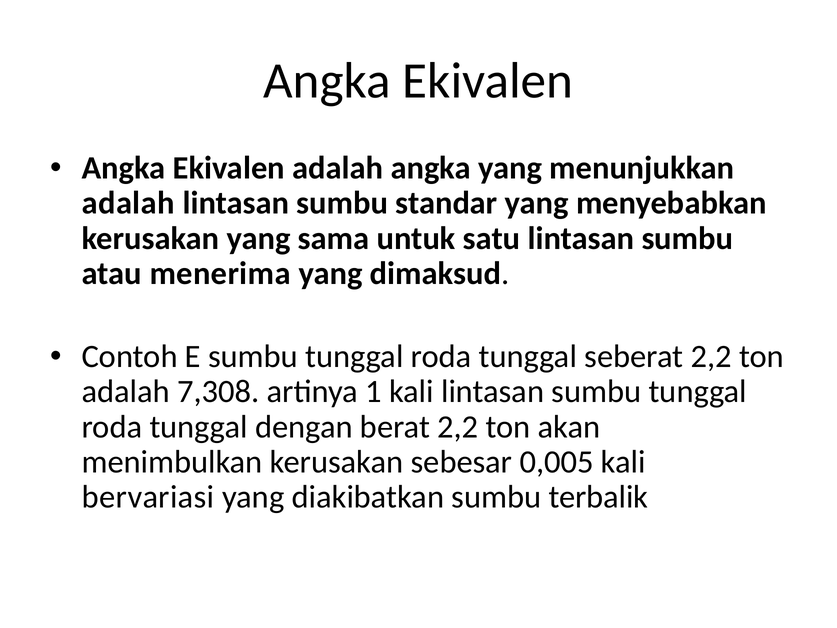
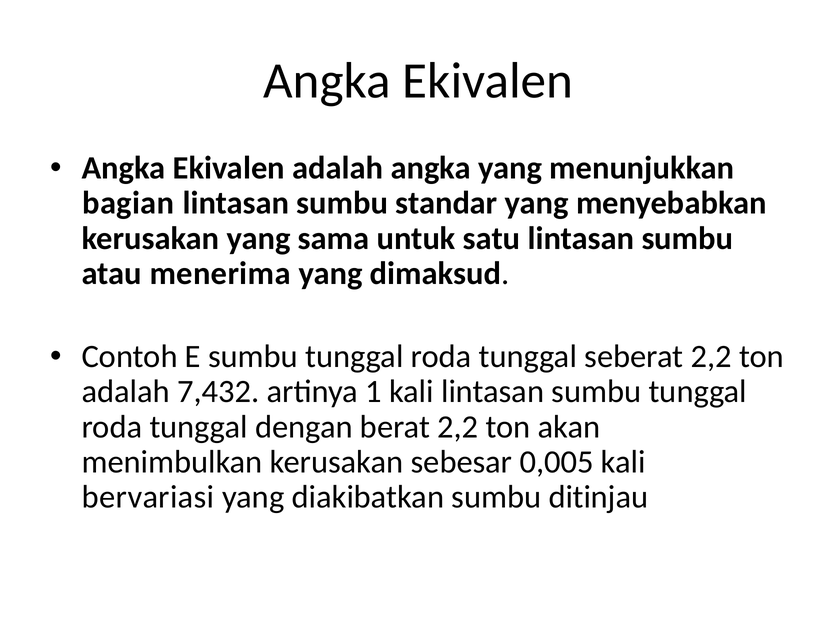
adalah: adalah -> bagian (128, 203)
7,308: 7,308 -> 7,432 (218, 392)
terbalik: terbalik -> ditinjau (598, 497)
